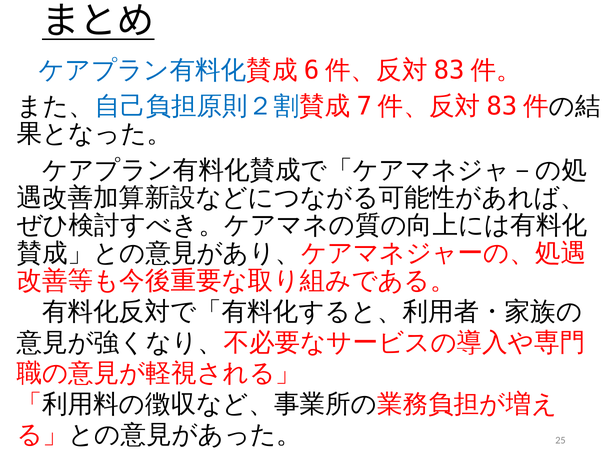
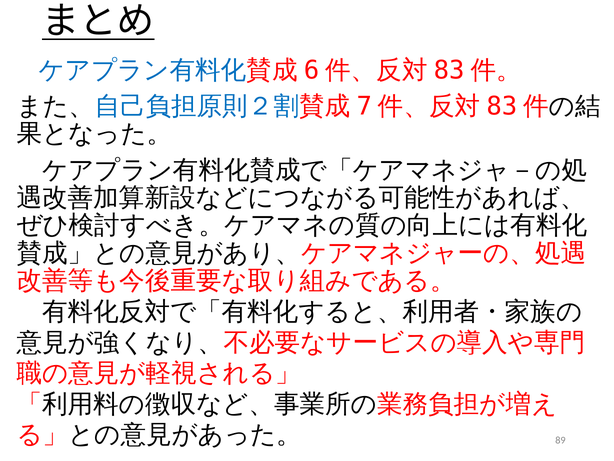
25: 25 -> 89 (560, 440)
